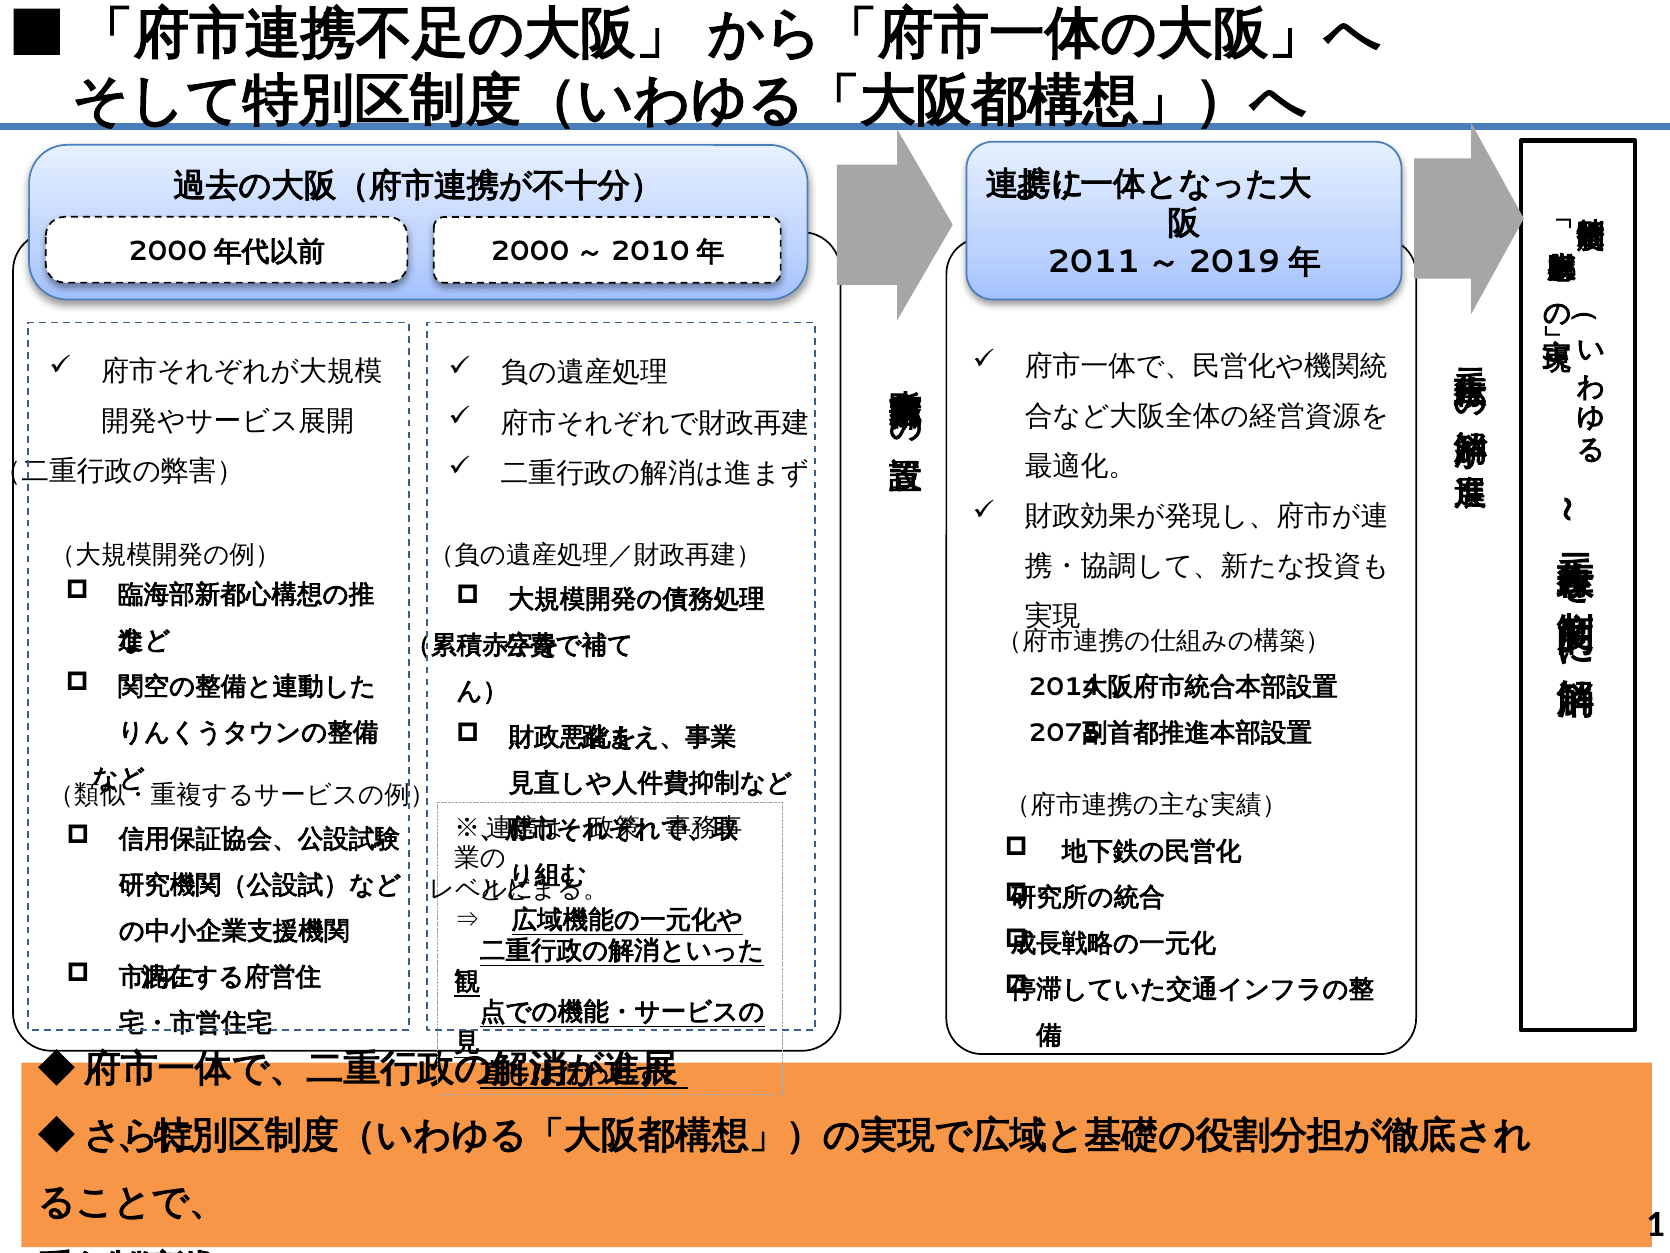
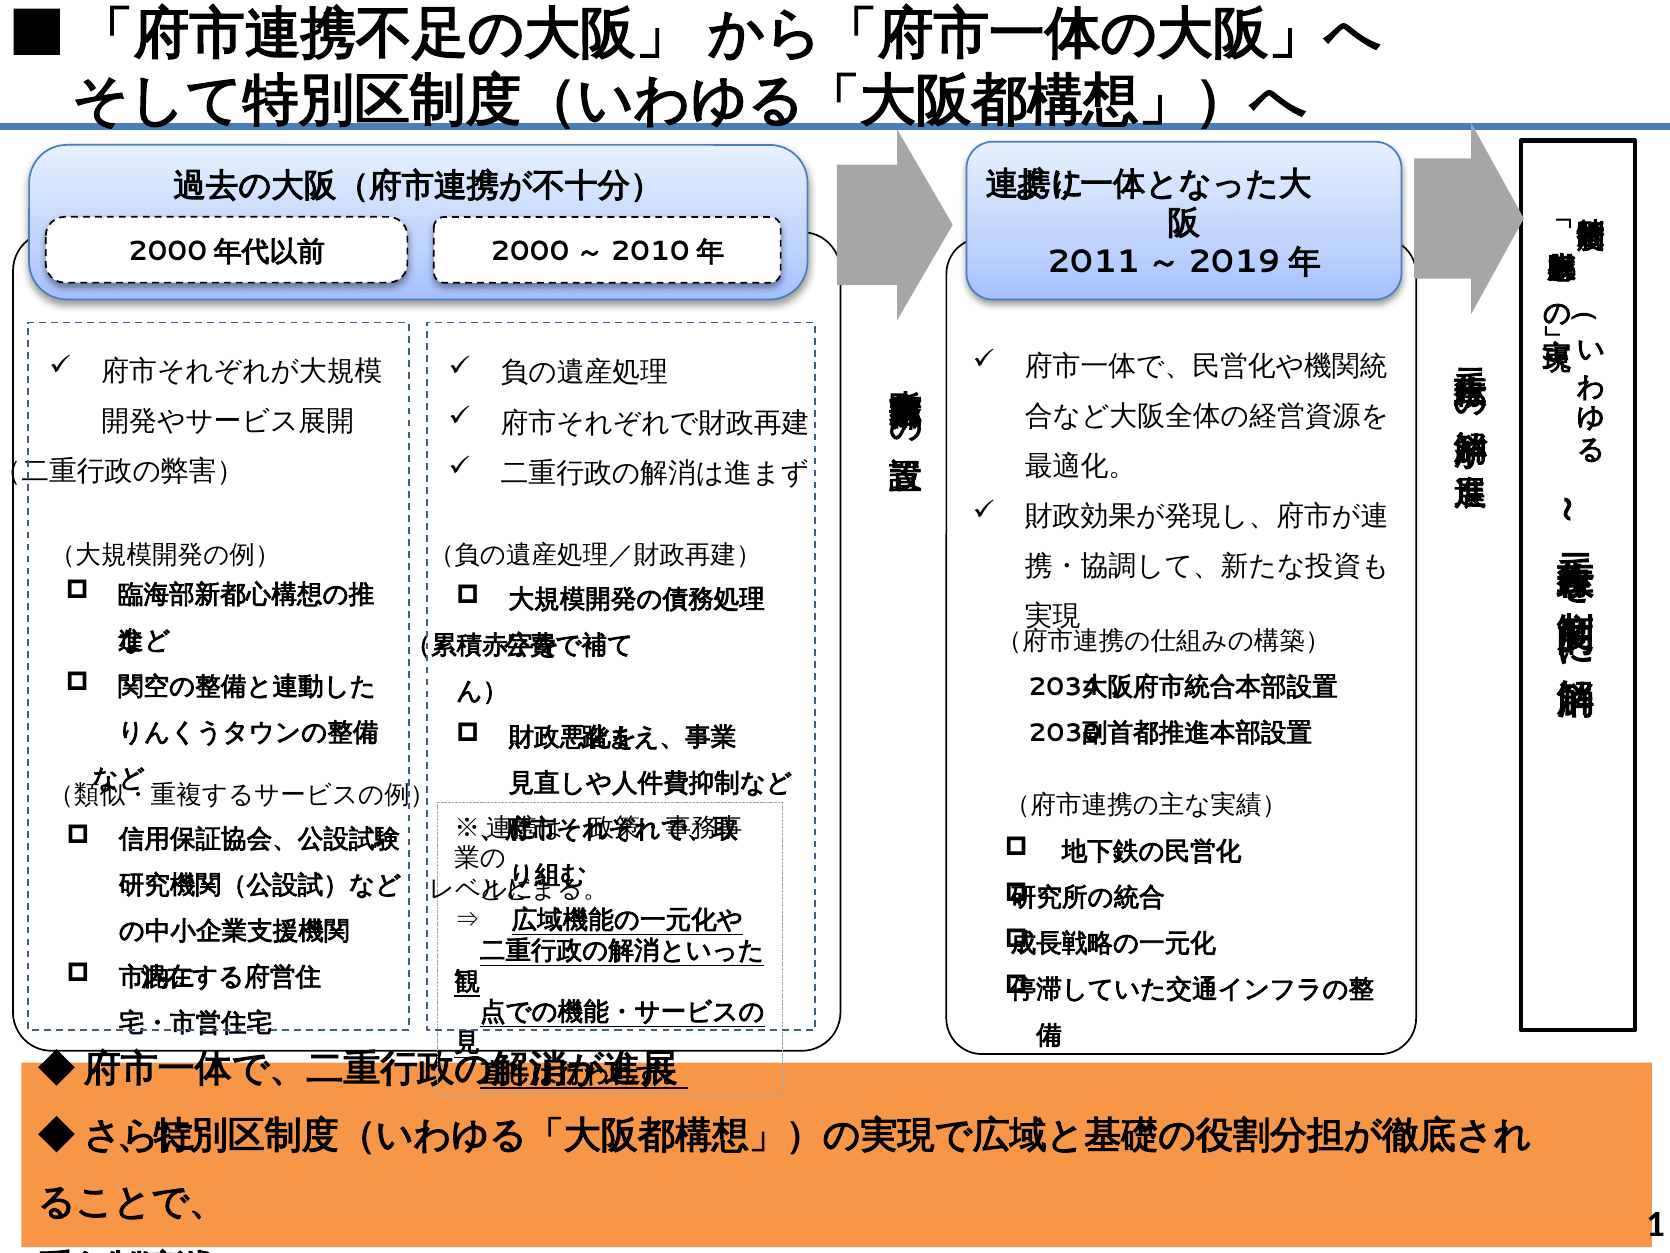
2014: 2014 -> 2034 (1065, 686)
2075: 2075 -> 2030 (1065, 732)
